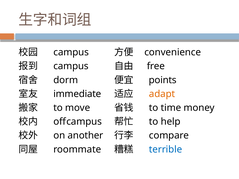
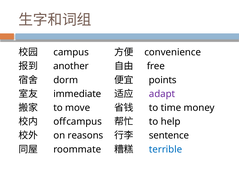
campus: campus -> another (71, 66)
adapt colour: orange -> purple (162, 94)
another: another -> reasons (85, 136)
compare: compare -> sentence (169, 136)
